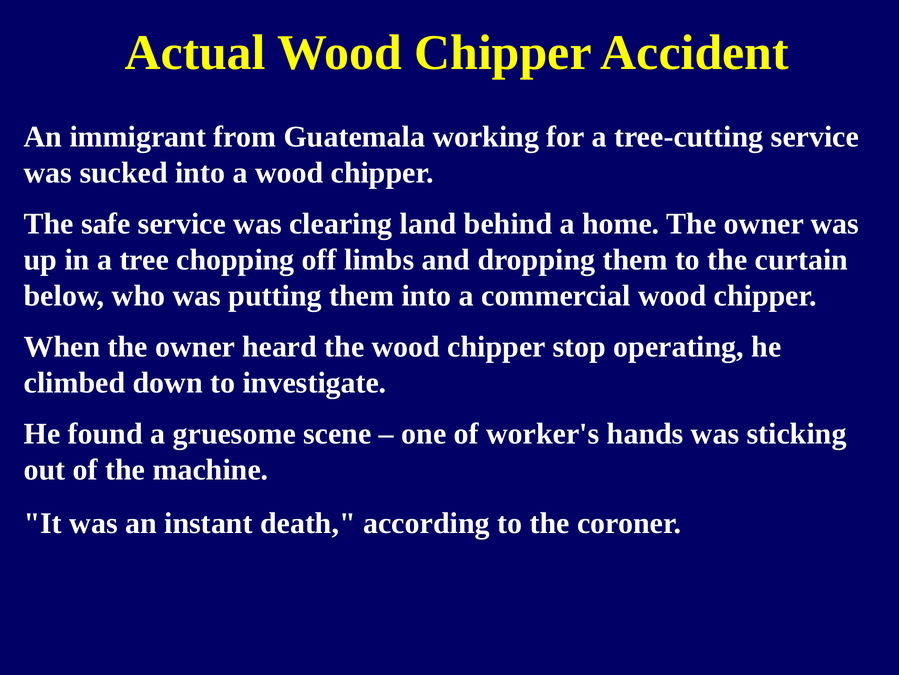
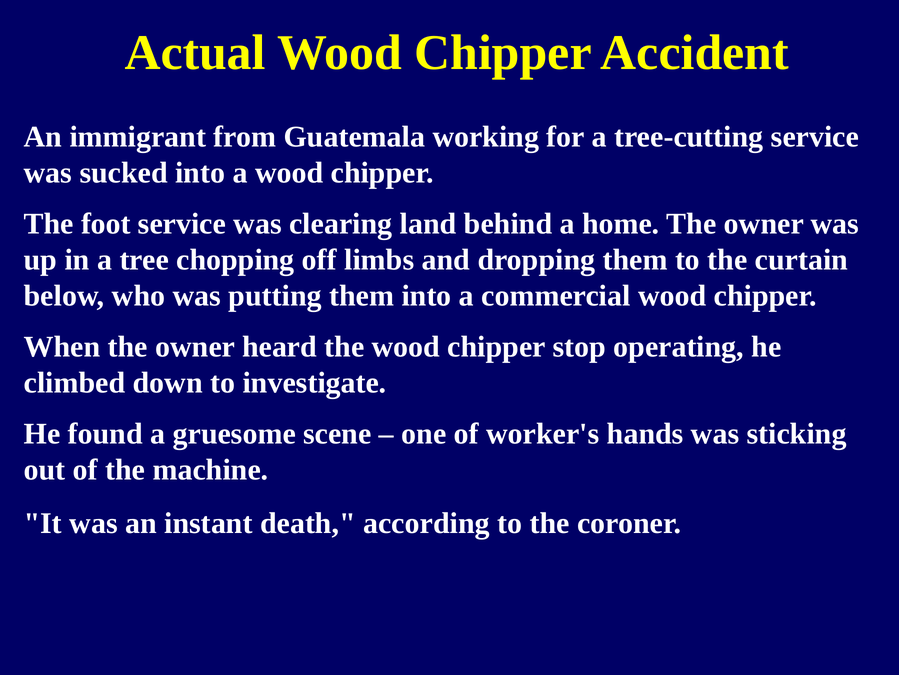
safe: safe -> foot (106, 224)
